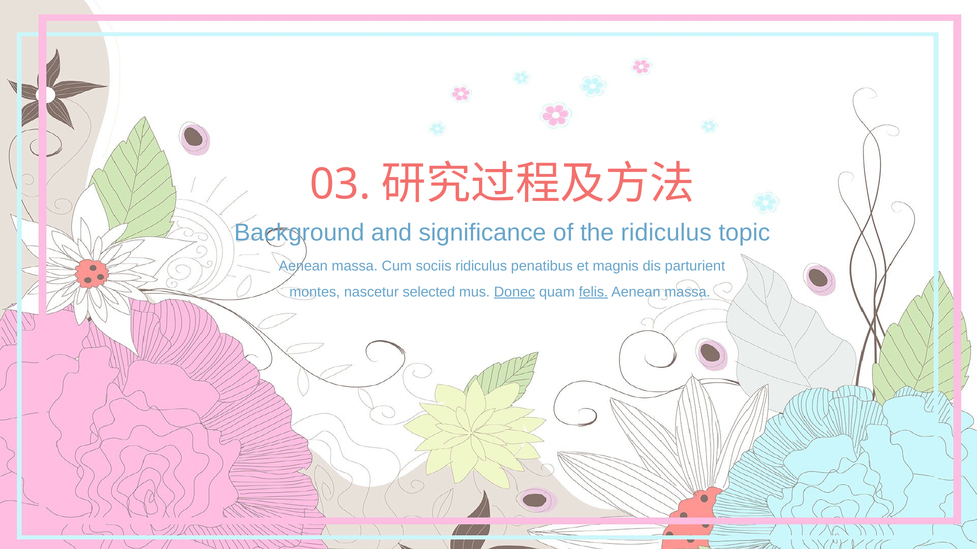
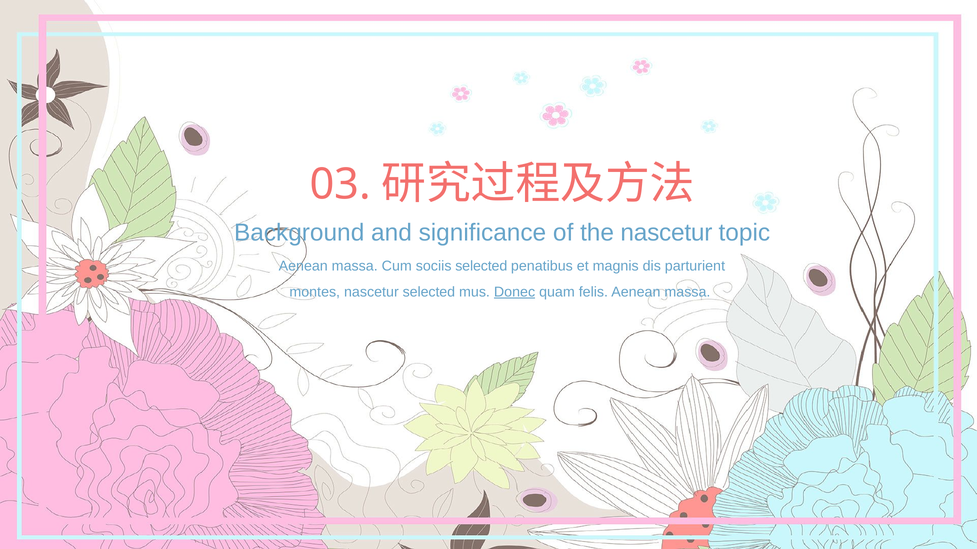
the ridiculus: ridiculus -> nascetur (666, 233)
sociis ridiculus: ridiculus -> selected (481, 267)
felis underline: present -> none (593, 292)
